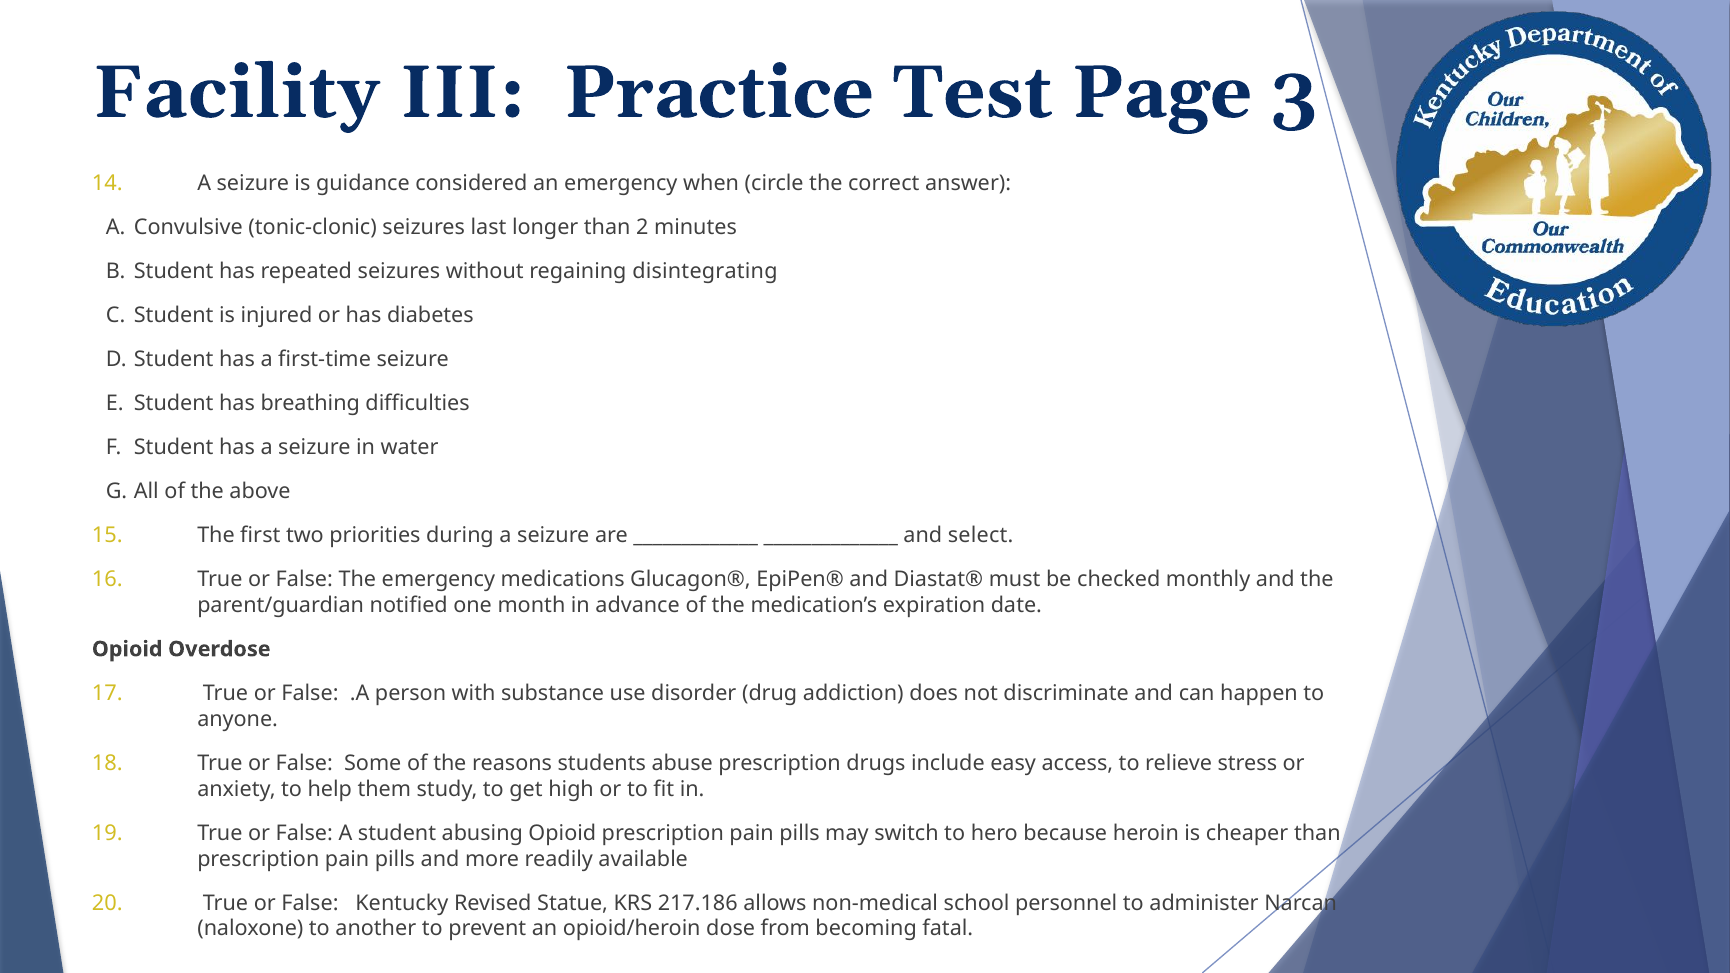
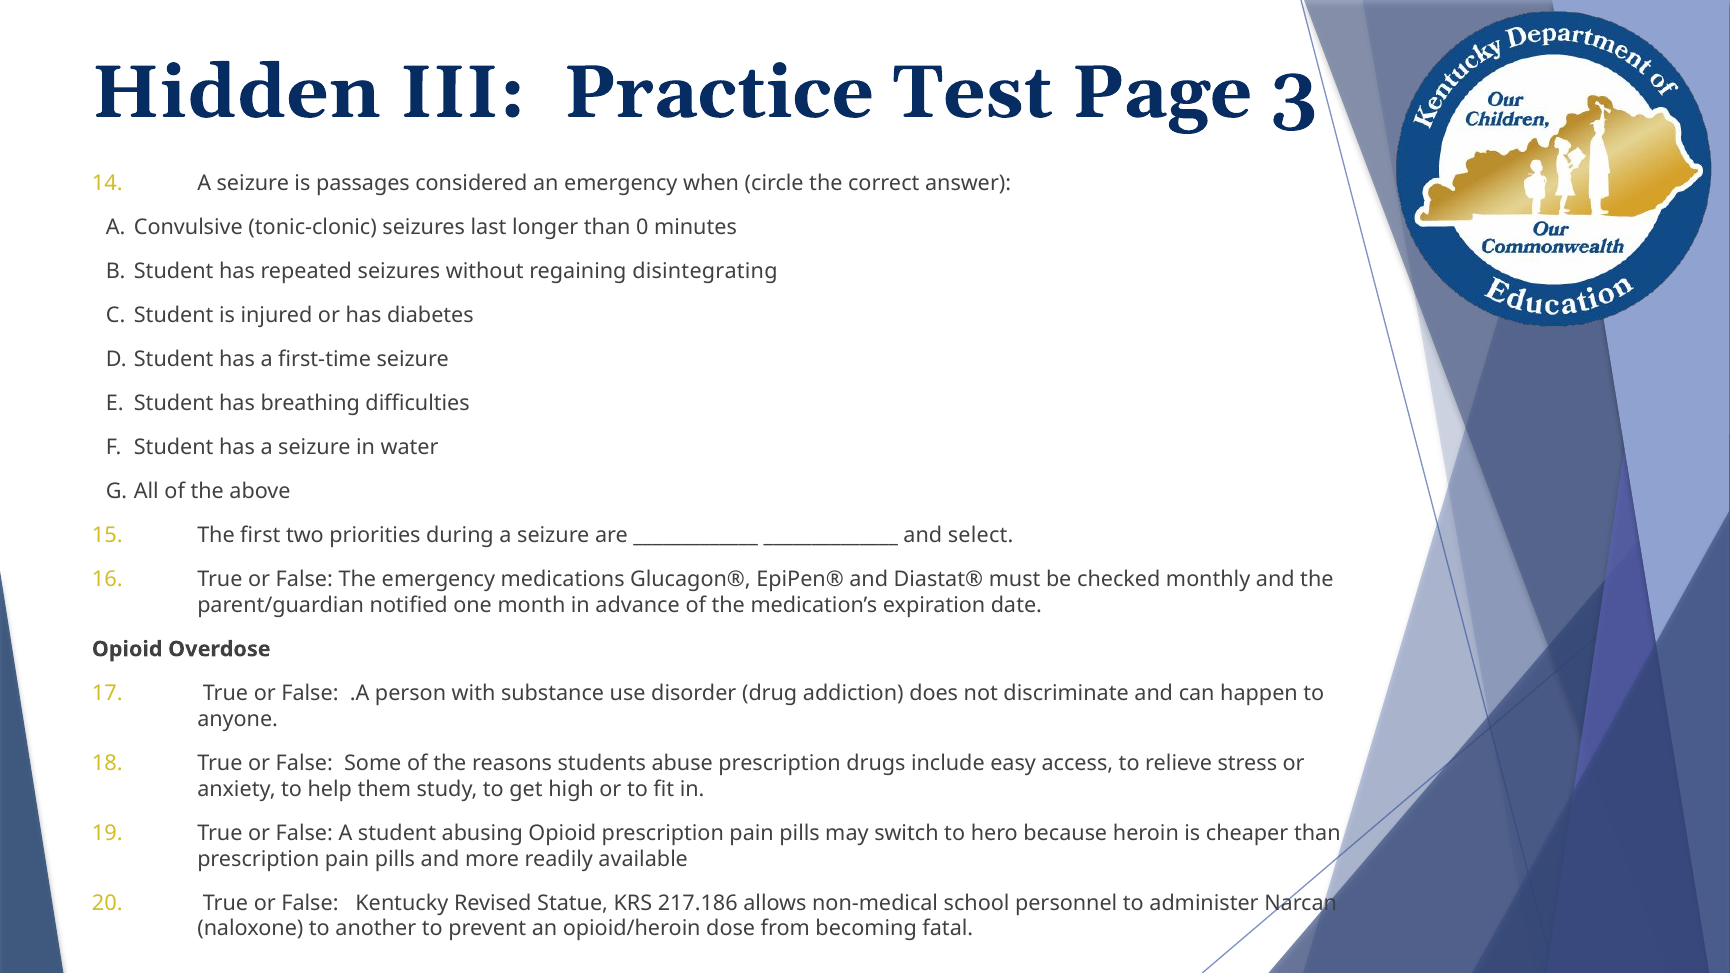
Facility: Facility -> Hidden (236, 92)
guidance: guidance -> passages (363, 183)
2: 2 -> 0 (642, 227)
